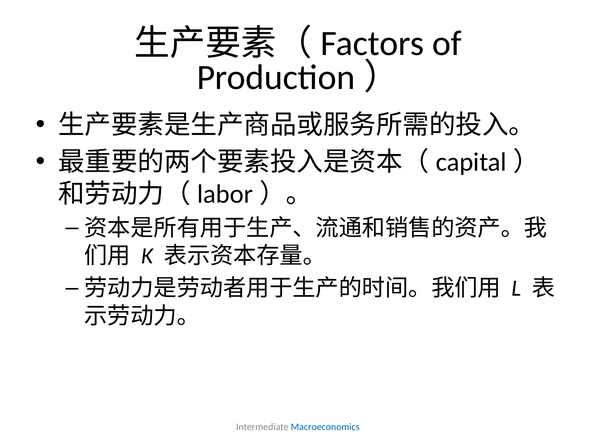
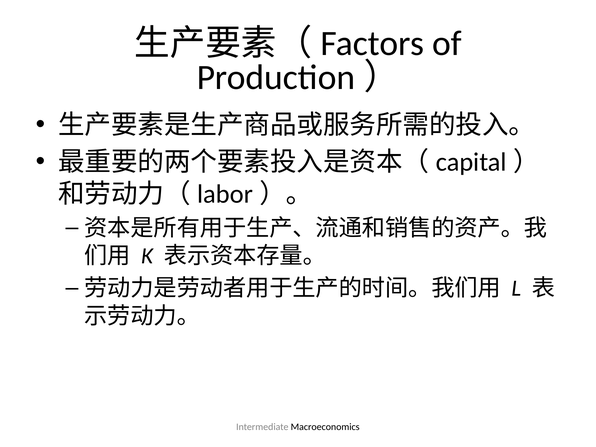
Macroeconomics colour: blue -> black (325, 427)
